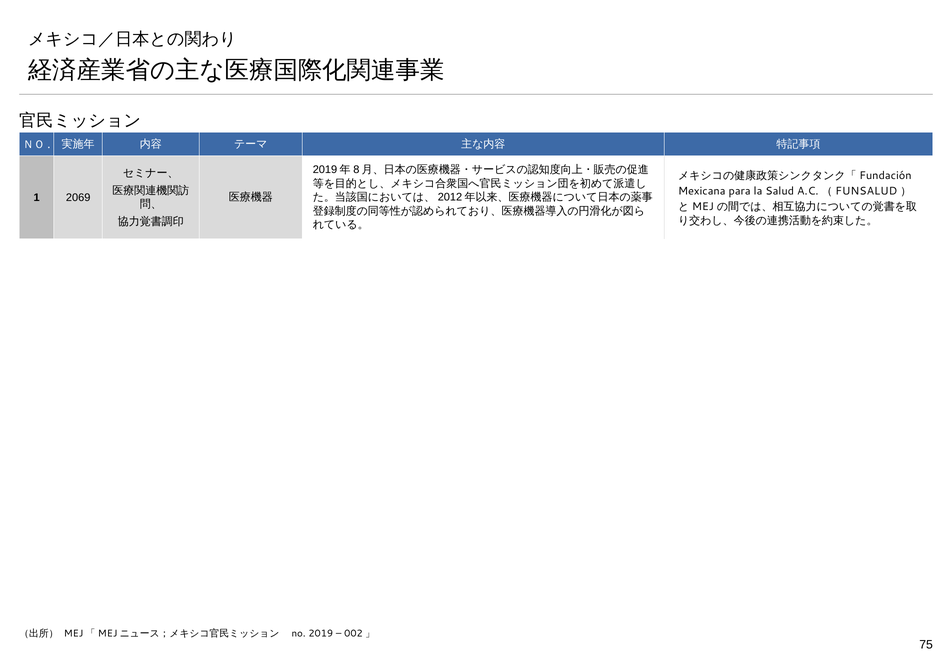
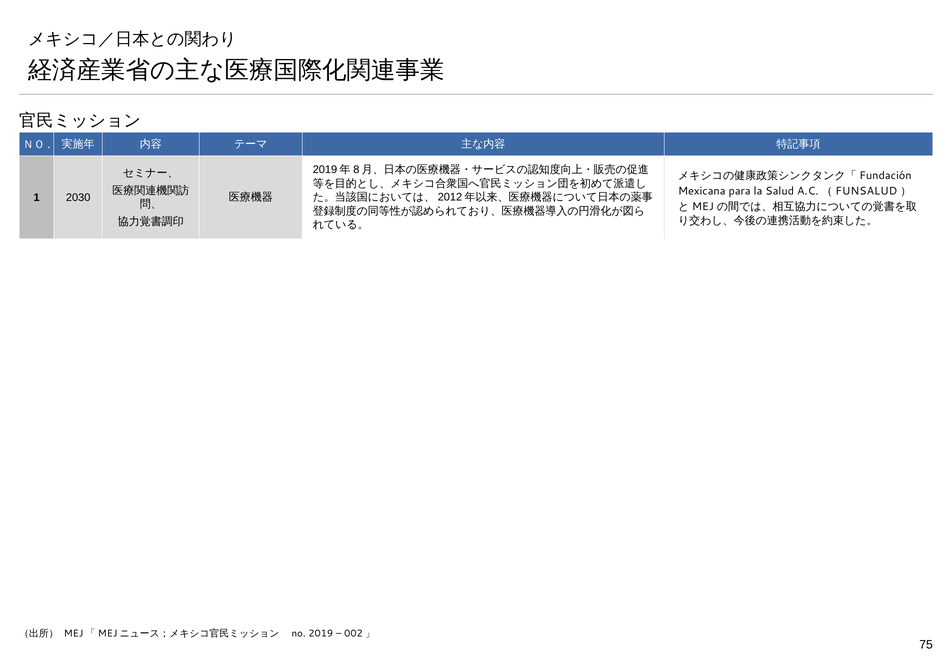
2069: 2069 -> 2030 (78, 197)
